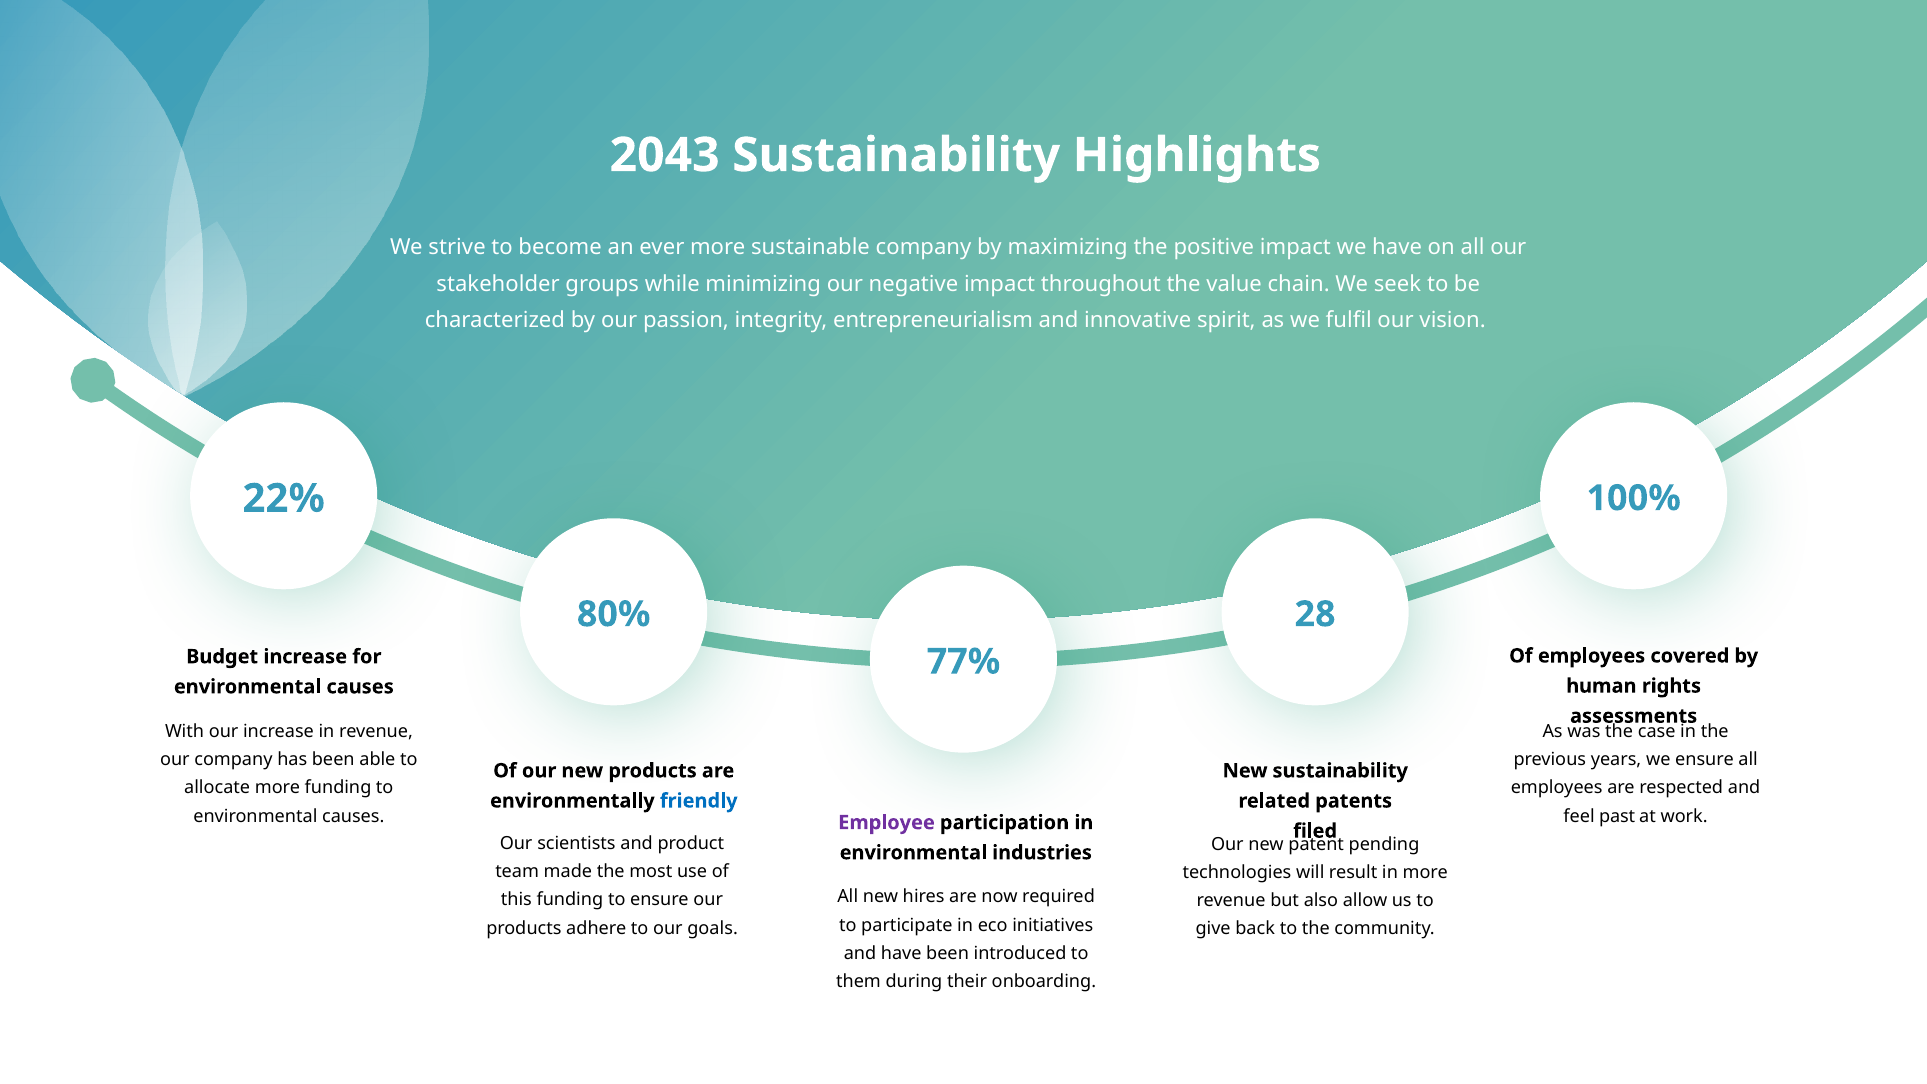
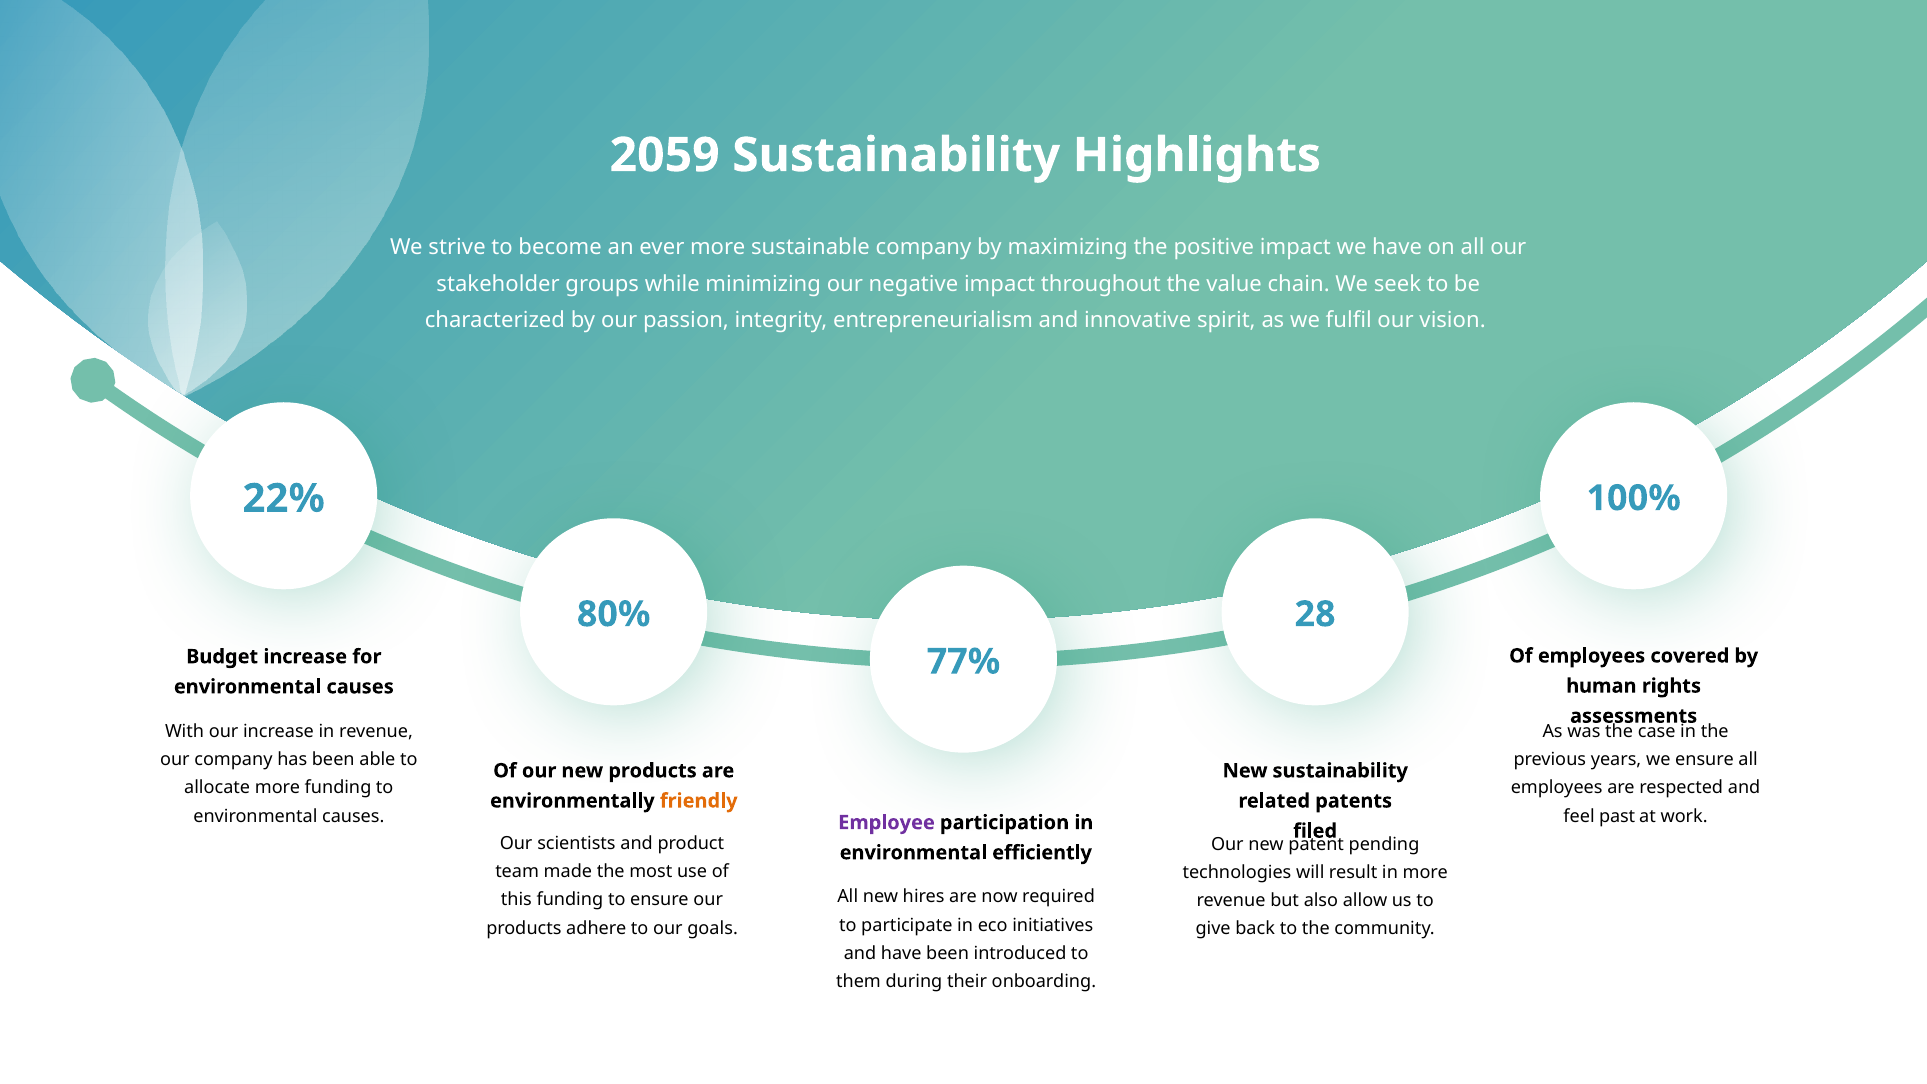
2043: 2043 -> 2059 (665, 155)
friendly colour: blue -> orange (699, 801)
industries: industries -> efficiently (1042, 853)
